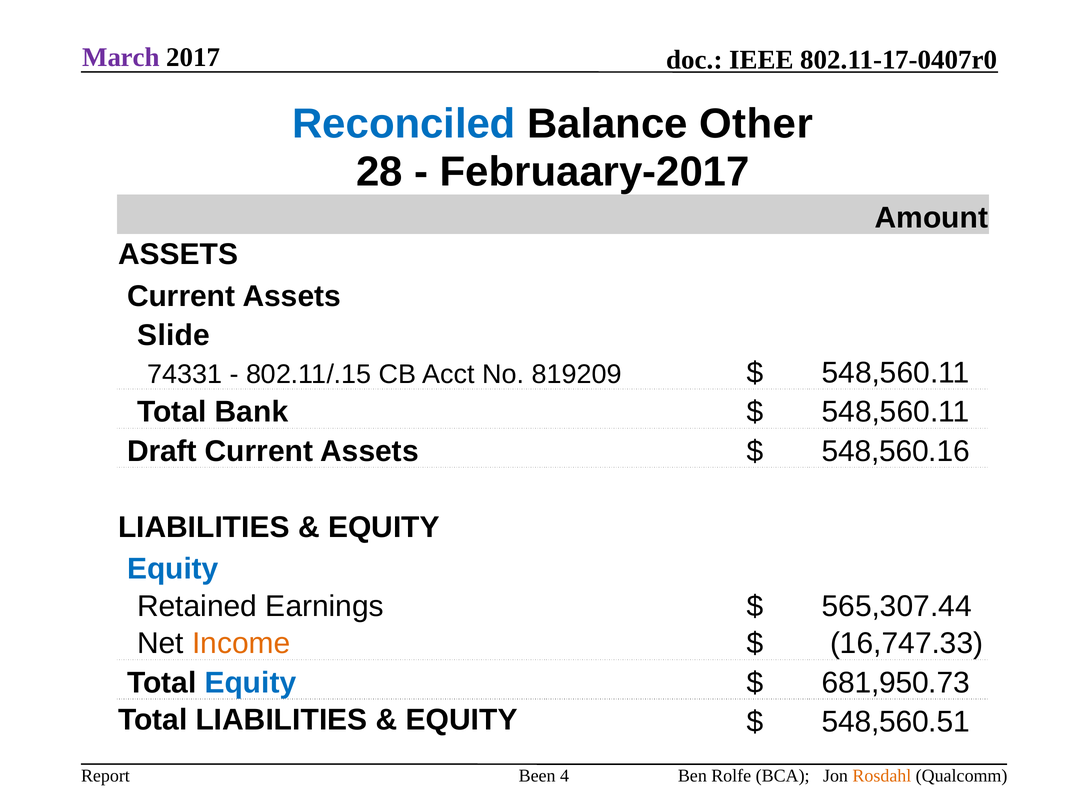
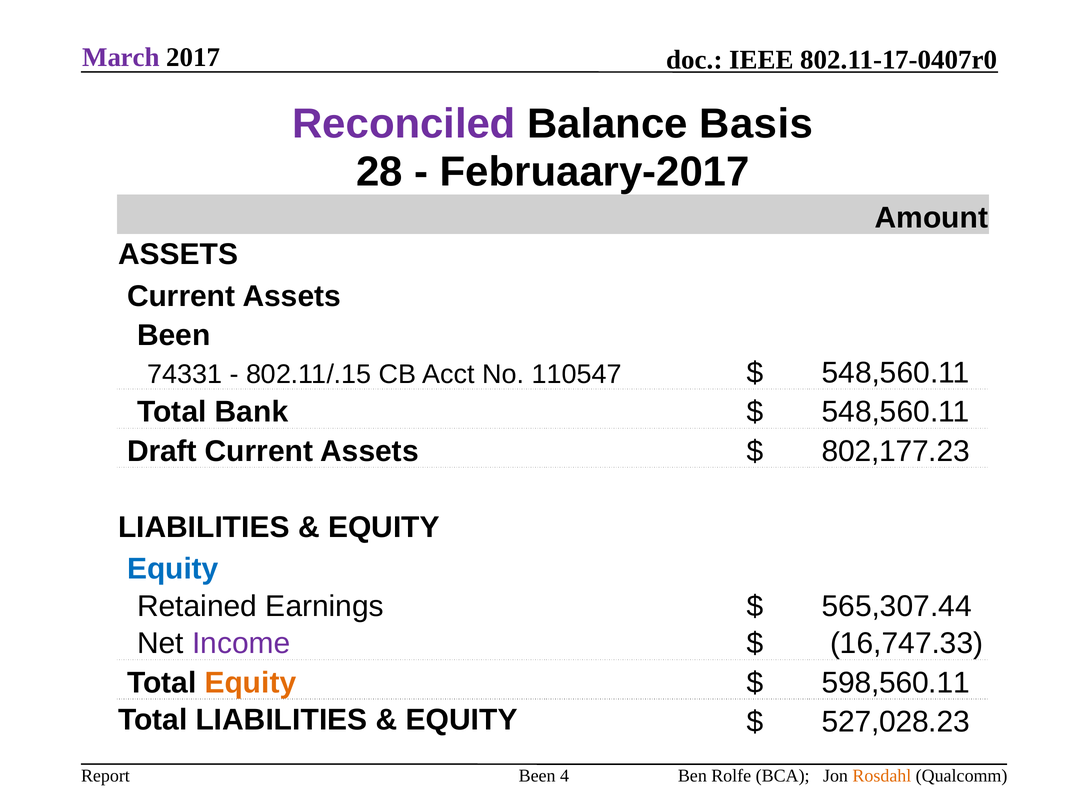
Reconciled colour: blue -> purple (404, 124)
Other: Other -> Basis (756, 124)
Slide: Slide -> Been (174, 336)
819209: 819209 -> 110547 (577, 374)
548,560.16: 548,560.16 -> 802,177.23 (896, 451)
Income colour: orange -> purple (241, 644)
Equity colour: blue -> orange (250, 683)
681,950.73: 681,950.73 -> 598,560.11 (896, 683)
548,560.51: 548,560.51 -> 527,028.23 (896, 722)
